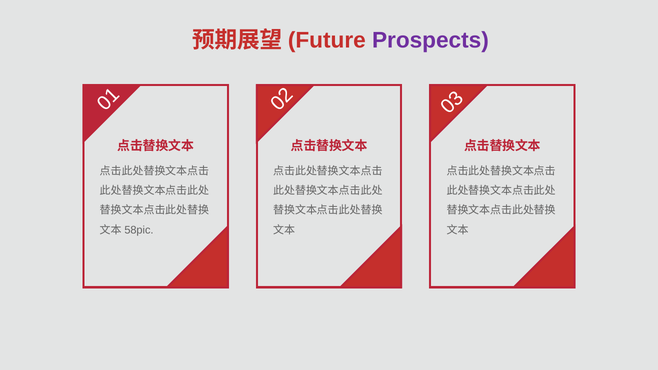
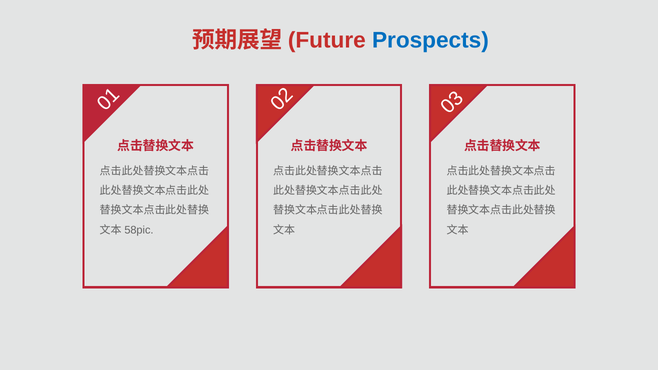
Prospects colour: purple -> blue (430, 40)
